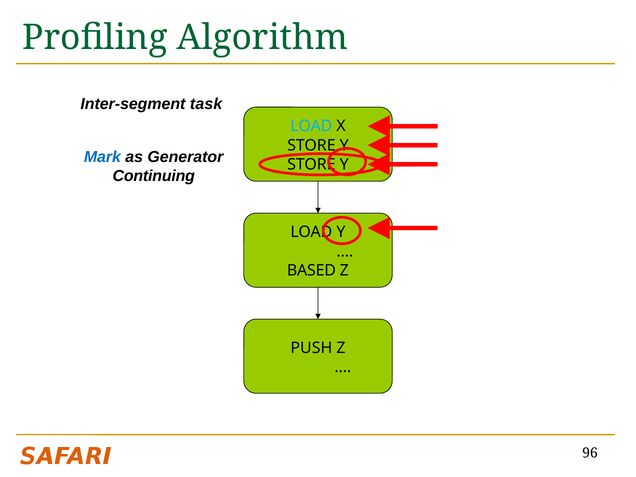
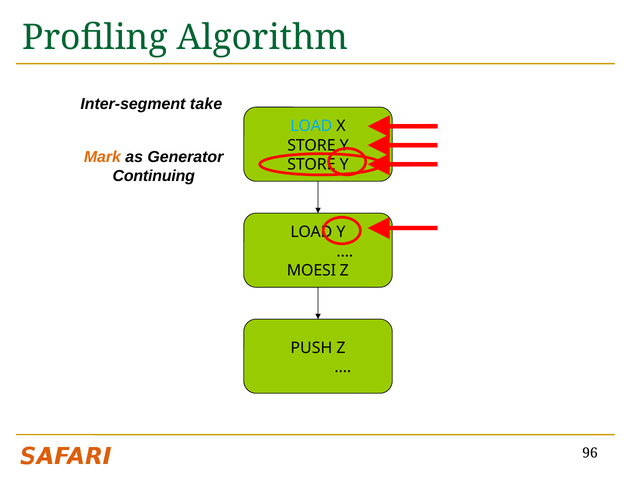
task: task -> take (206, 104)
Mark colour: blue -> orange (102, 157)
BASED: BASED -> MOESI (311, 270)
